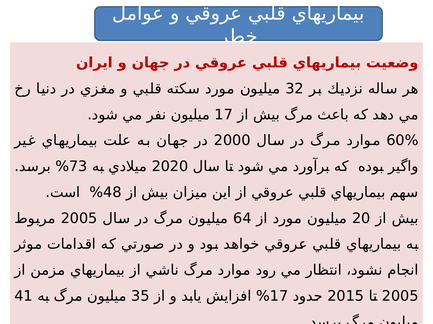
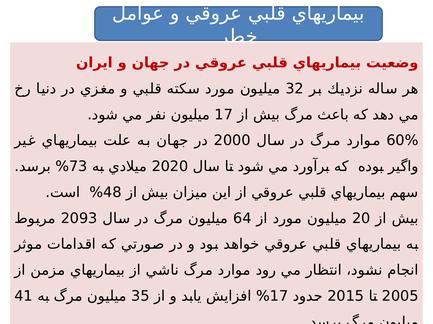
2005: 2005 -> 2093 (79, 219)
